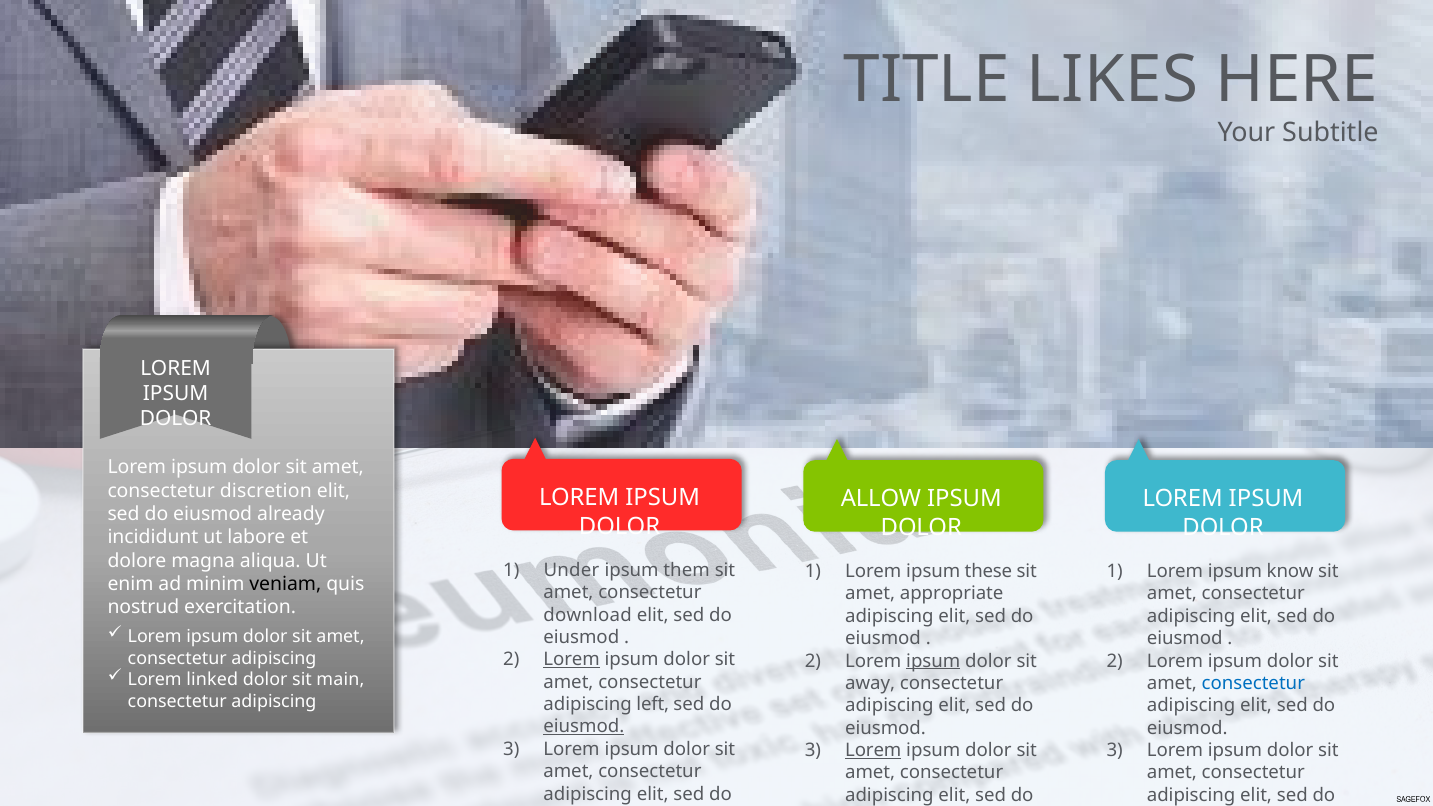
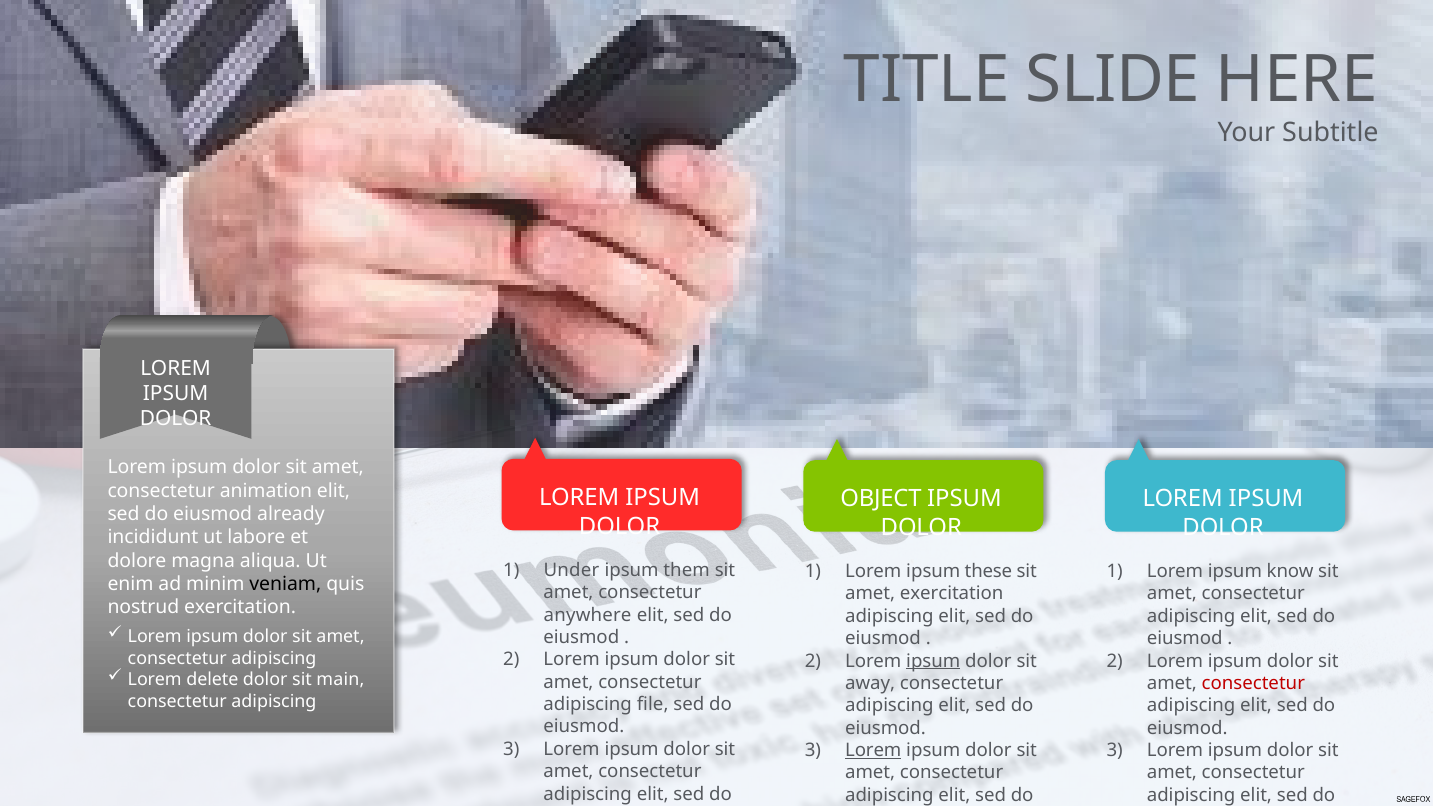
LIKES: LIKES -> SLIDE (1113, 80)
discretion: discretion -> animation (266, 491)
ALLOW: ALLOW -> OBJECT (881, 499)
amet appropriate: appropriate -> exercitation (952, 594)
download: download -> anywhere (588, 615)
Lorem underline: present -> none (572, 660)
linked: linked -> delete (212, 680)
consectetur colour: blue -> red (1253, 683)
left: left -> file (653, 704)
eiusmod underline: present -> none (584, 727)
